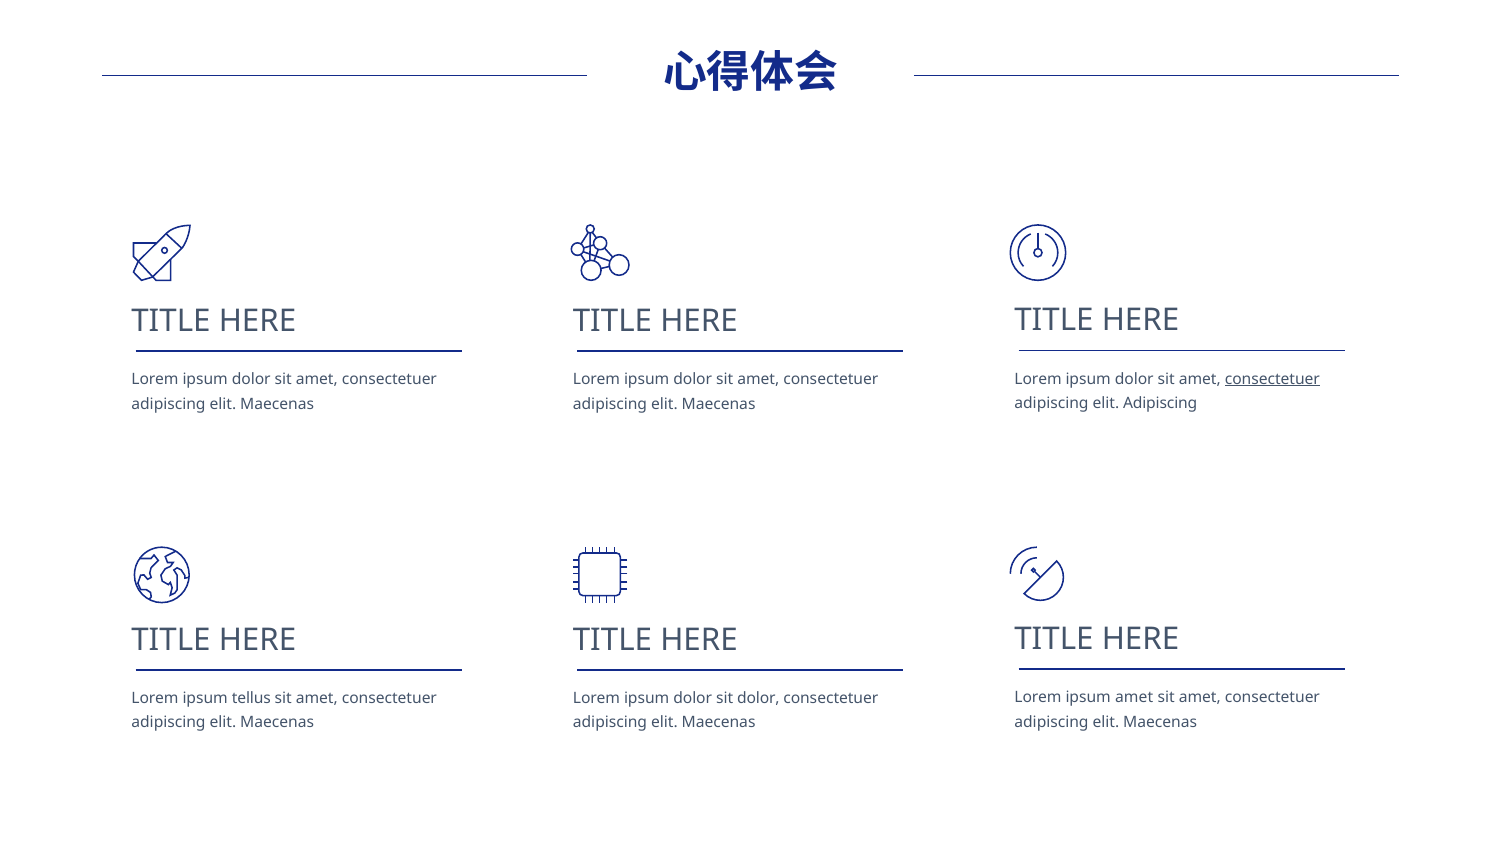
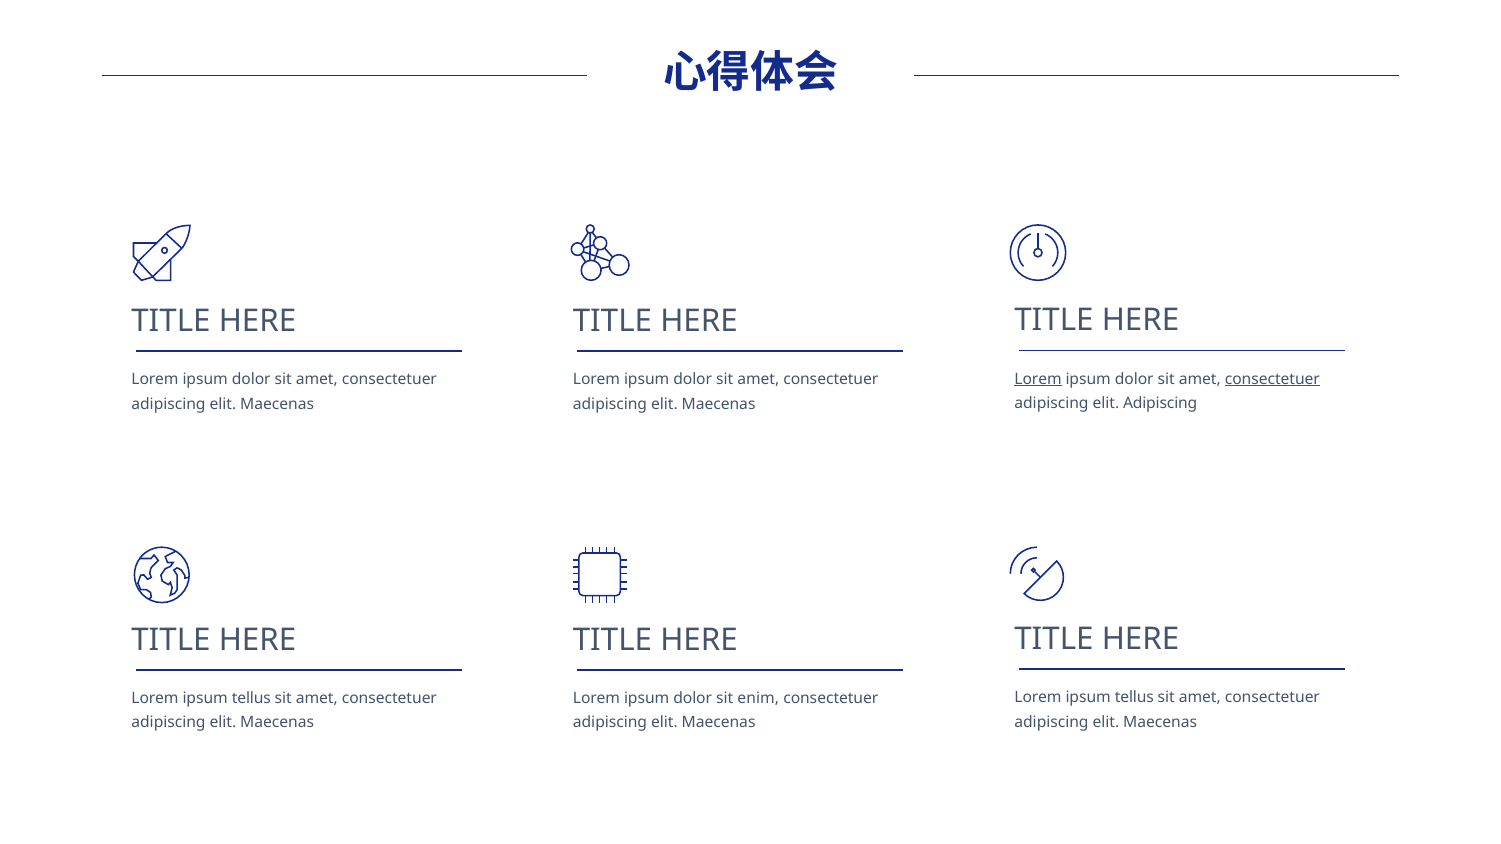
Lorem underline: none -> present (1038, 379)
amet: amet -> tellus (1134, 698)
sit dolor: dolor -> enim (758, 699)
